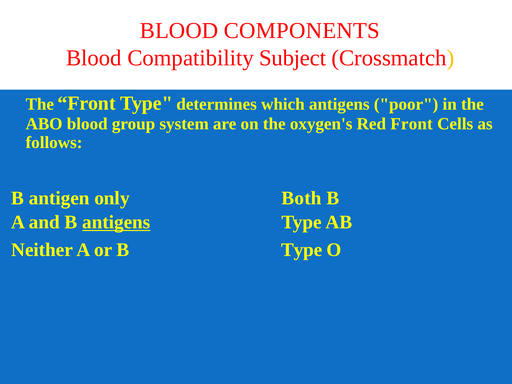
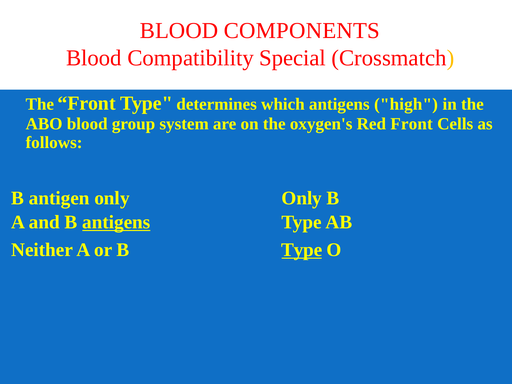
Subject: Subject -> Special (292, 58)
poor: poor -> high (406, 104)
only Both: Both -> Only (302, 198)
Type underline: none -> present (302, 250)
